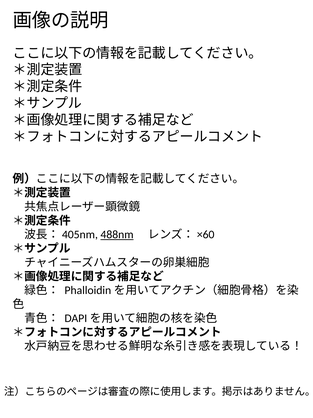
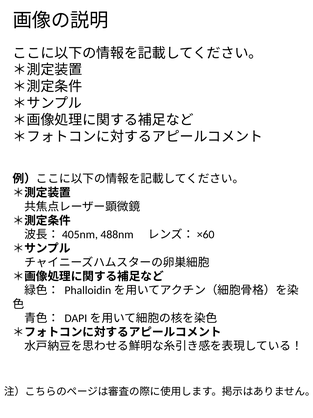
488nm underline: present -> none (117, 234)
